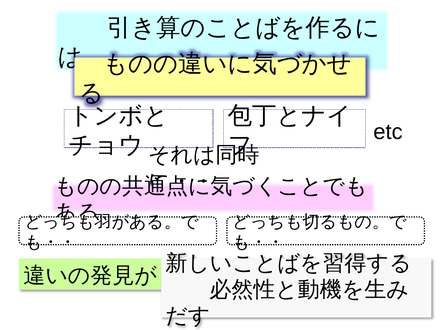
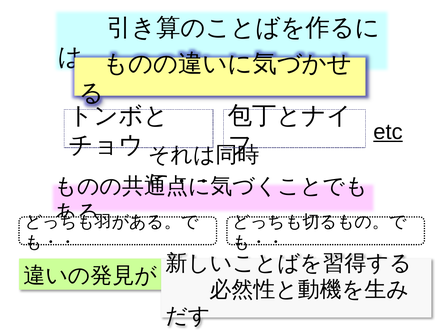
etc underline: none -> present (388, 132)
